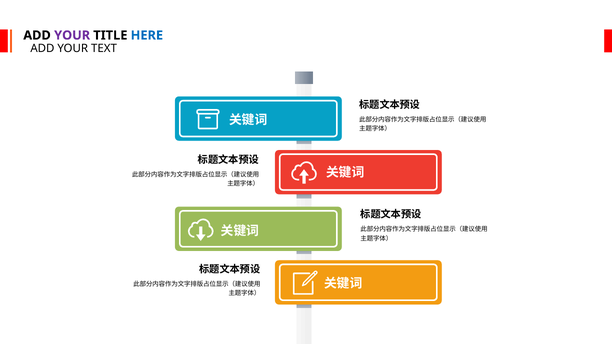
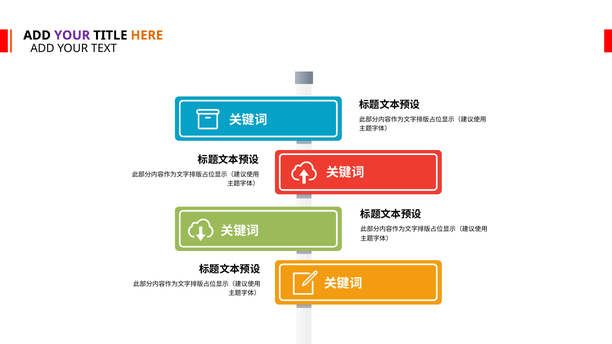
HERE colour: blue -> orange (147, 35)
